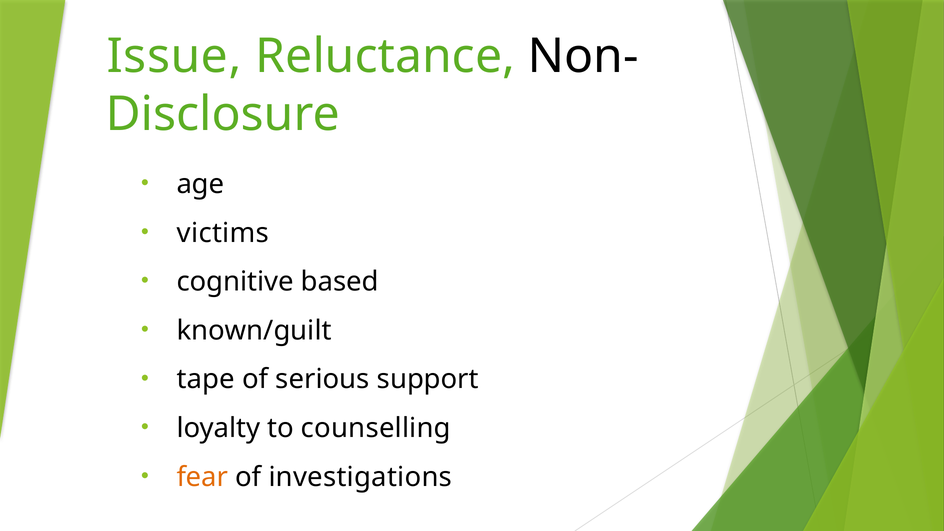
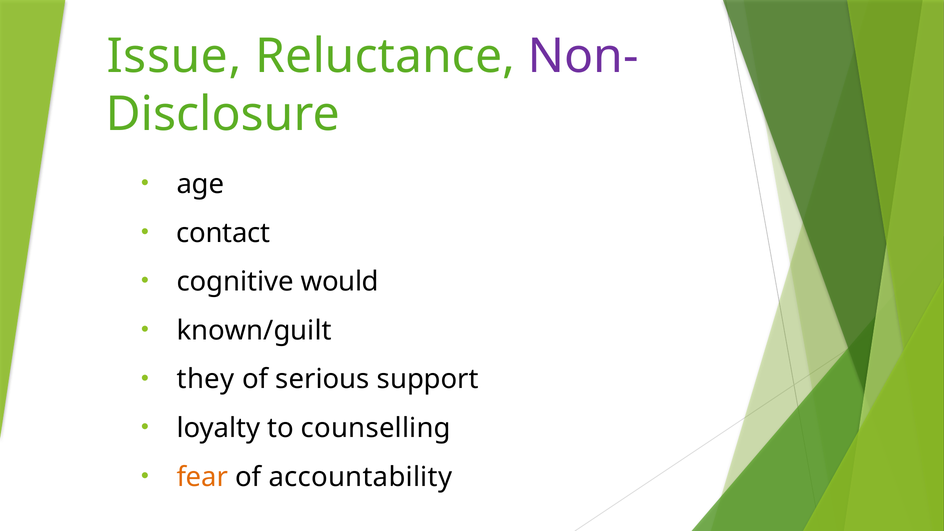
Non- colour: black -> purple (583, 57)
victims: victims -> contact (223, 233)
based: based -> would (340, 282)
tape: tape -> they (206, 379)
investigations: investigations -> accountability (360, 477)
